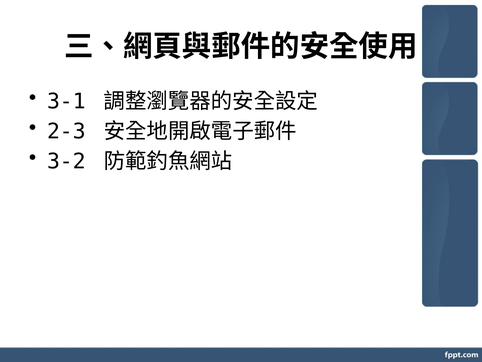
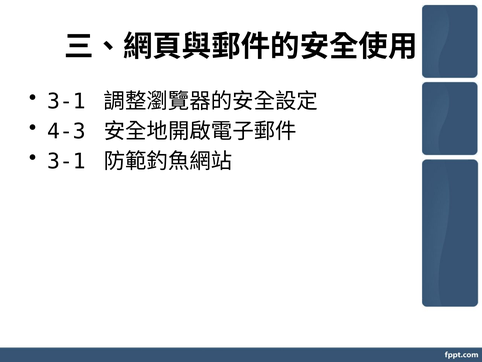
2-3: 2-3 -> 4-3 (66, 131)
3-2: 3-2 -> 3-1 (66, 161)
